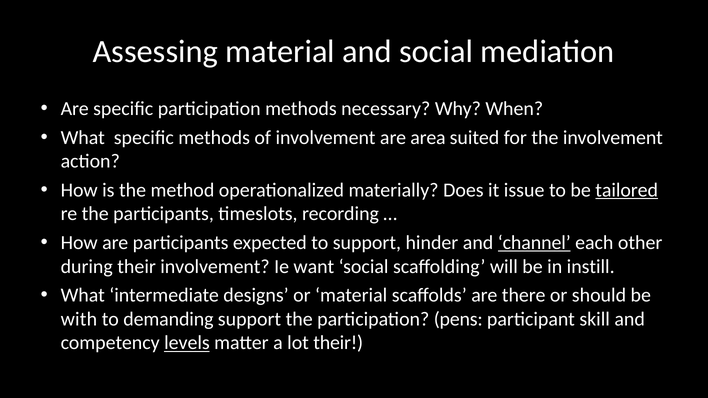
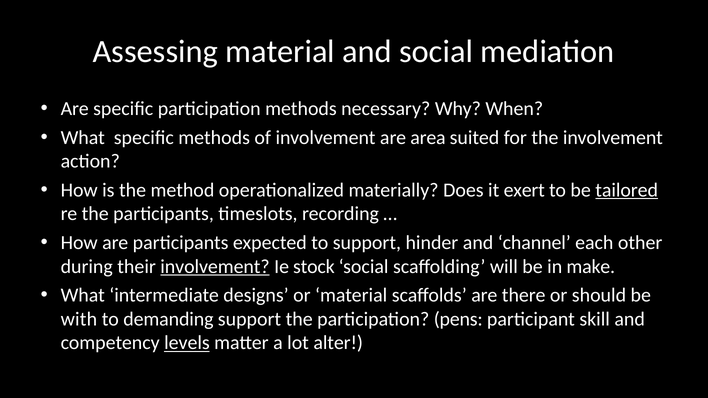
issue: issue -> exert (524, 190)
channel underline: present -> none (534, 243)
involvement underline: none -> present (215, 267)
want: want -> stock (314, 267)
instill: instill -> make (591, 267)
lot their: their -> alter (338, 343)
